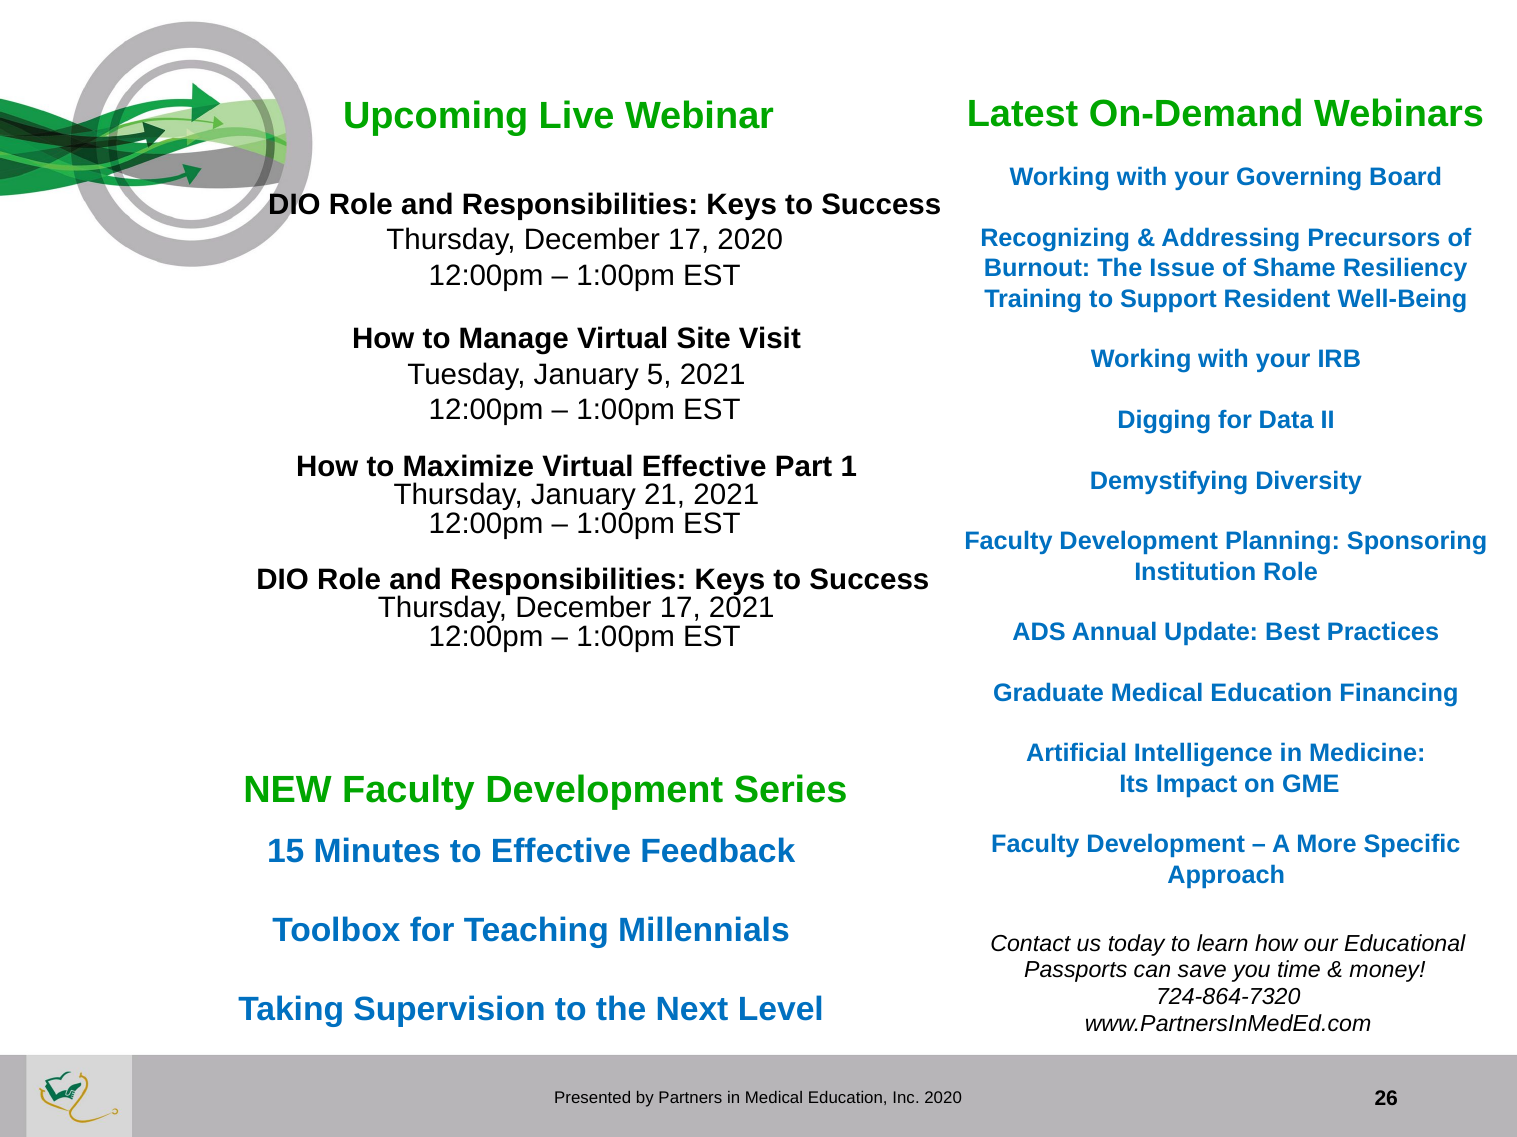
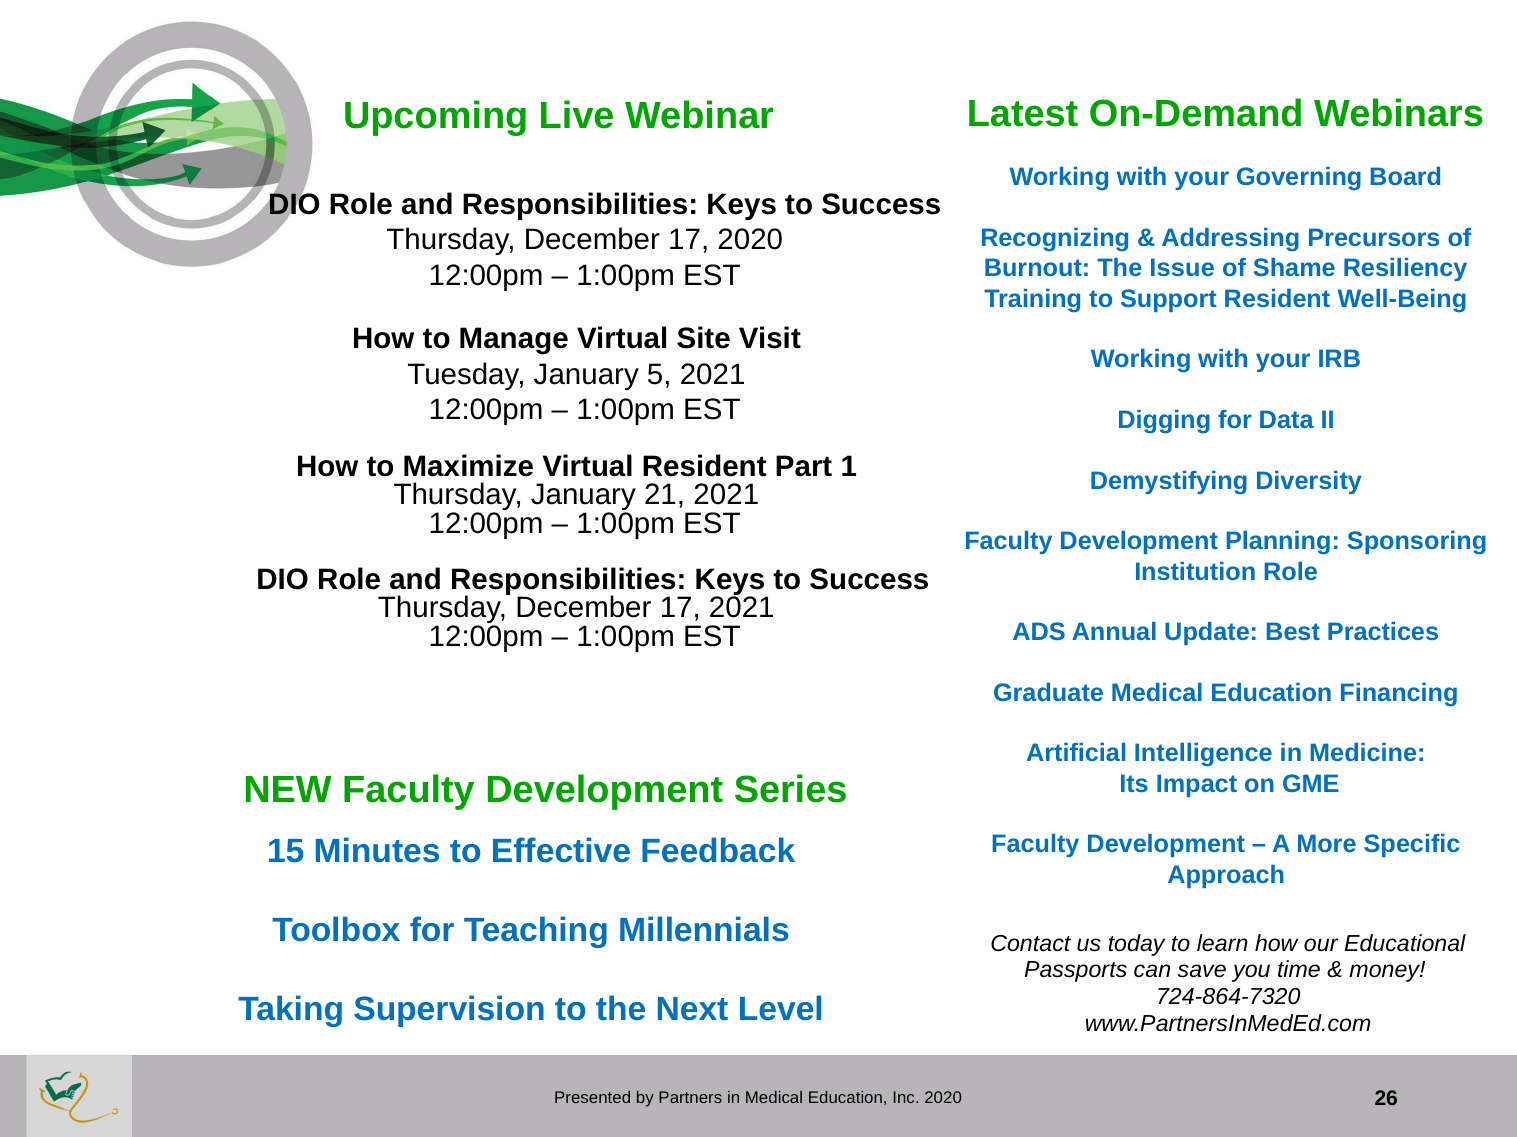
Virtual Effective: Effective -> Resident (704, 467)
